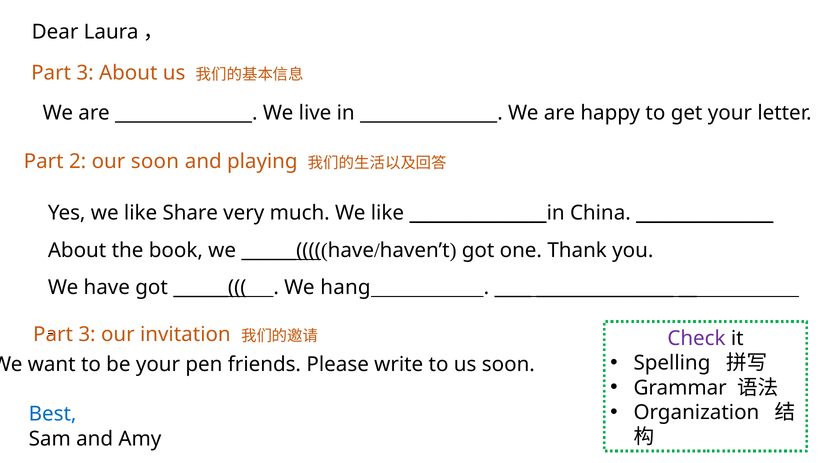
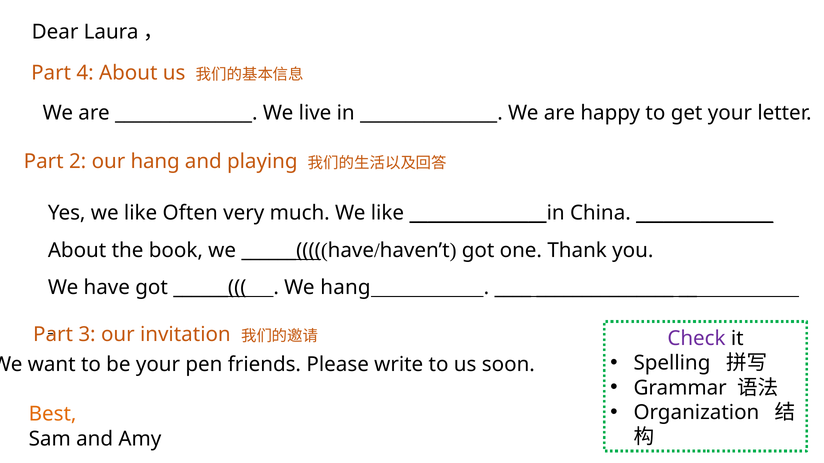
3: 3 -> 4 (85, 73)
our soon: soon -> hang (155, 162)
Share: Share -> Often (190, 213)
Best colour: blue -> orange (53, 415)
